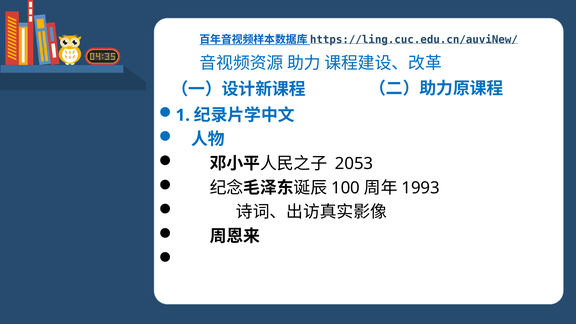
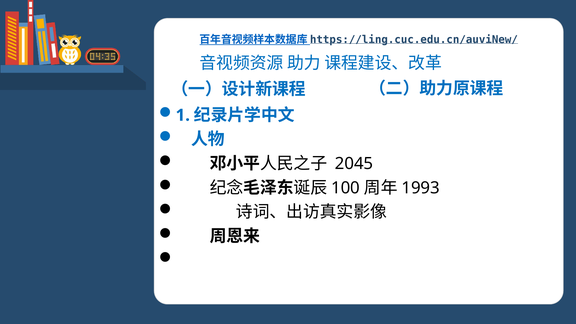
2053: 2053 -> 2045 (354, 164)
